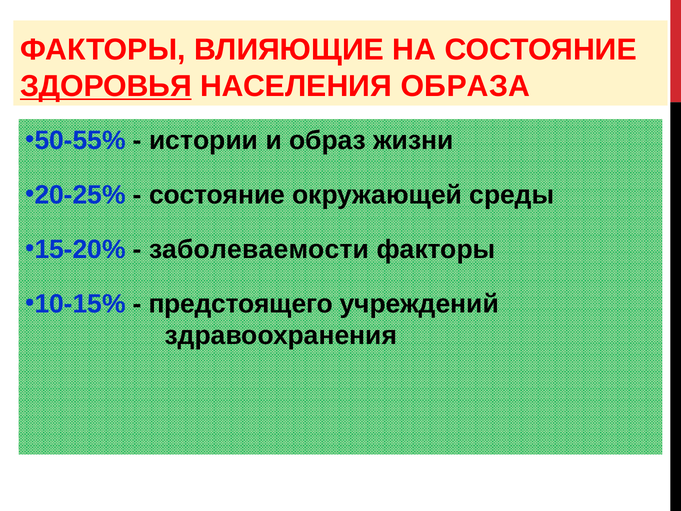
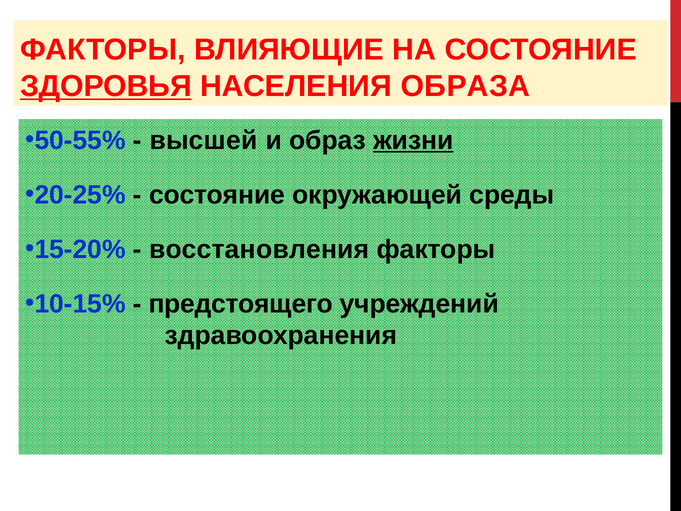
истории: истории -> высшей (204, 140)
жизни underline: none -> present (413, 140)
заболеваемости: заболеваемости -> восстановления (259, 249)
